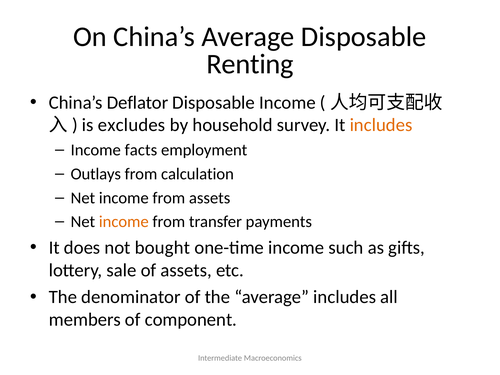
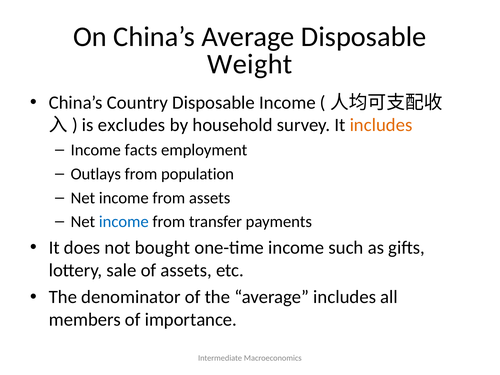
Renting: Renting -> Weight (250, 64)
Deflator: Deflator -> Country (137, 103)
calculation: calculation -> population (198, 174)
income colour: orange -> blue (124, 222)
component: component -> importance (191, 320)
